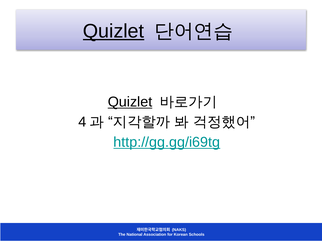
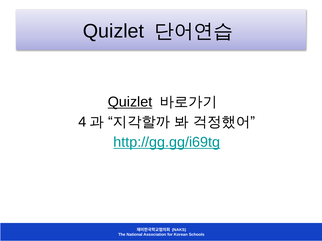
Quizlet underline: present -> none (114, 31)
